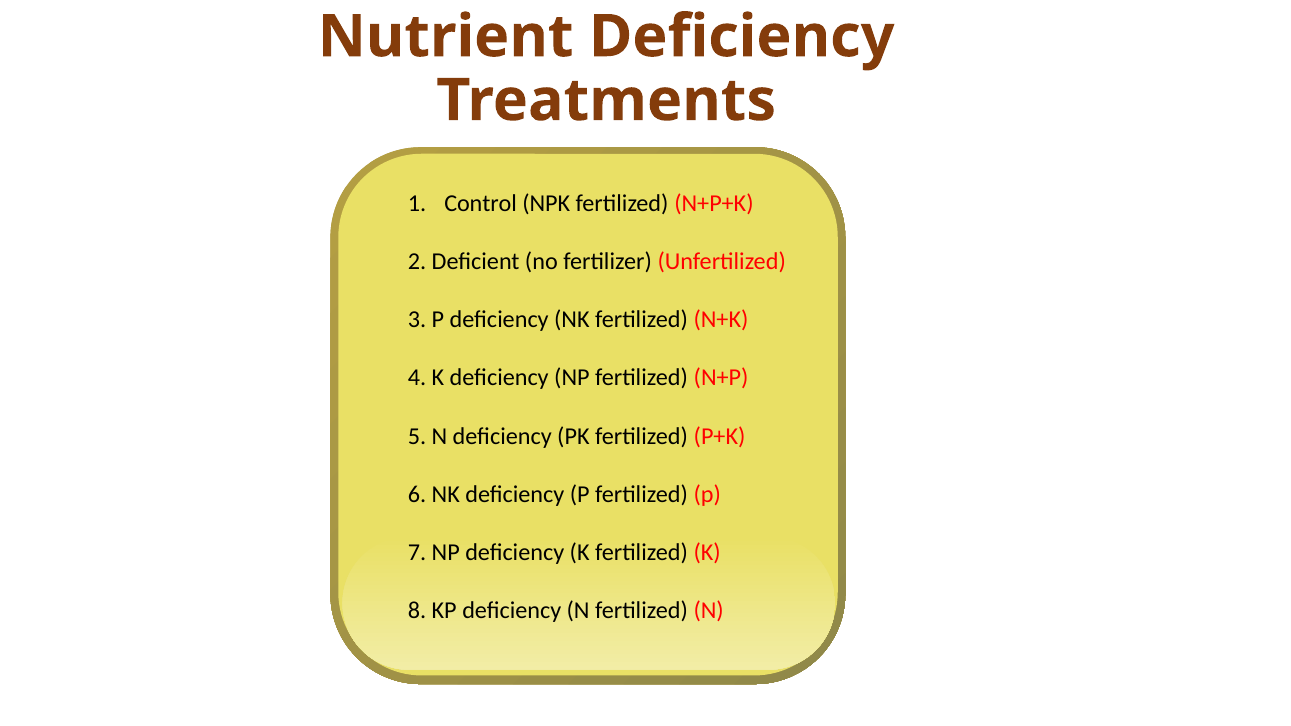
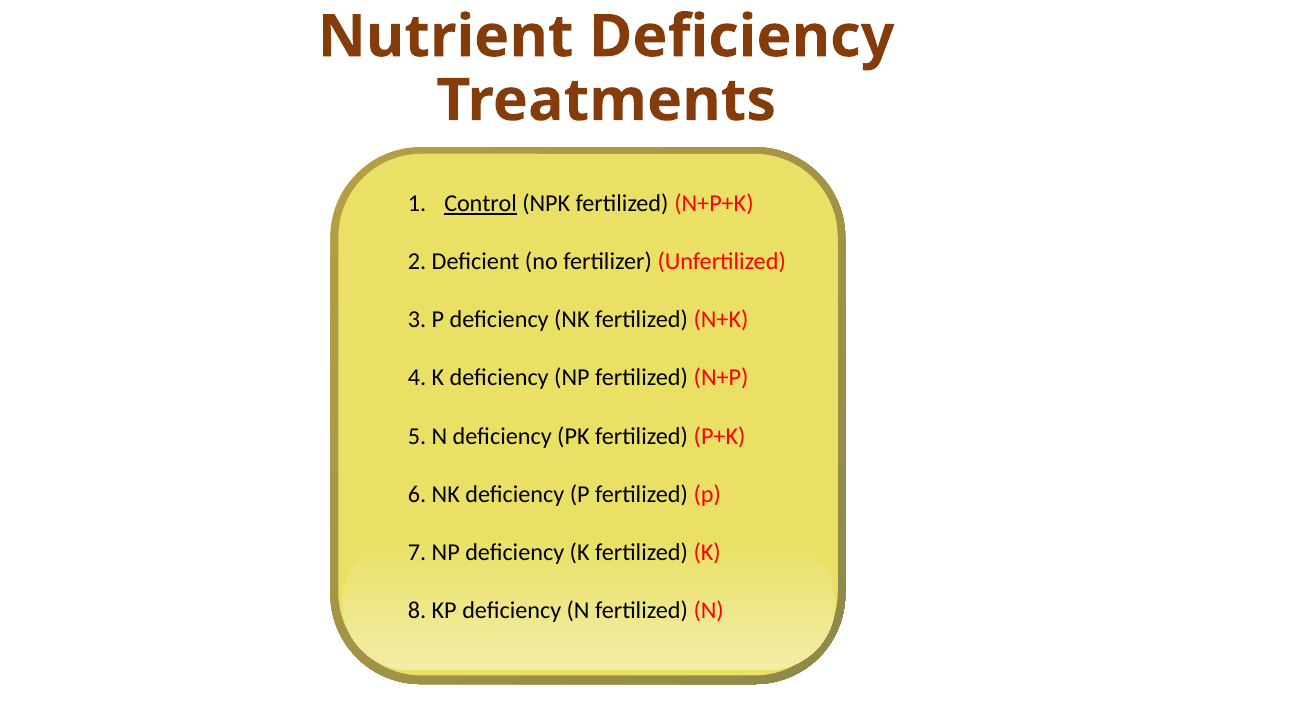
Control underline: none -> present (481, 204)
